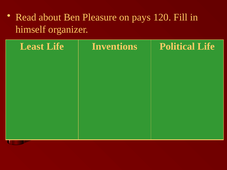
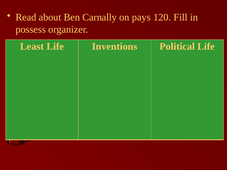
Pleasure: Pleasure -> Carnally (100, 17)
himself: himself -> possess (31, 29)
